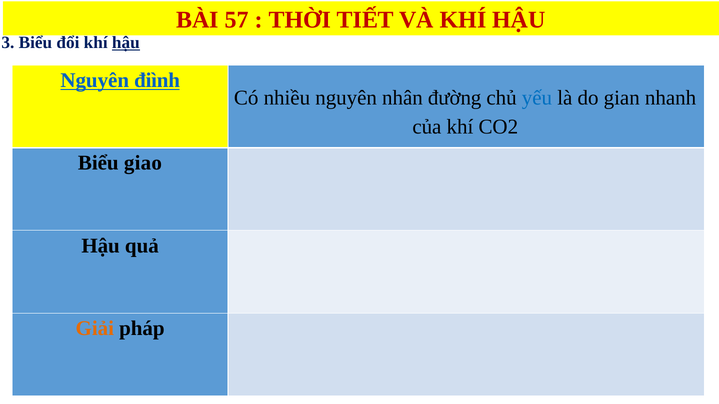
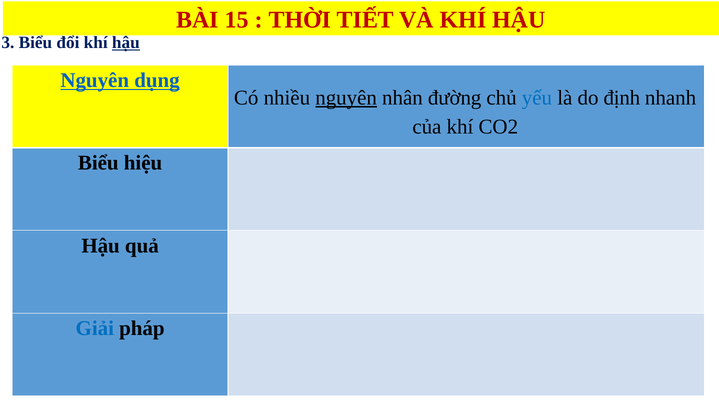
57: 57 -> 15 (237, 20)
điình: điình -> dụng (157, 80)
nguyên underline: none -> present (346, 98)
gian: gian -> định (622, 98)
giao: giao -> hiệu (143, 163)
Giải colour: orange -> blue (95, 329)
